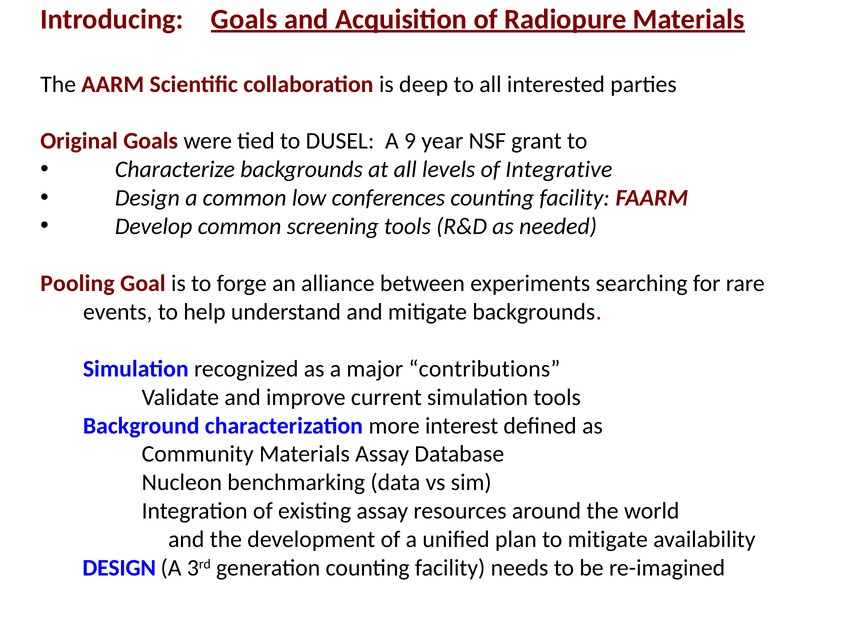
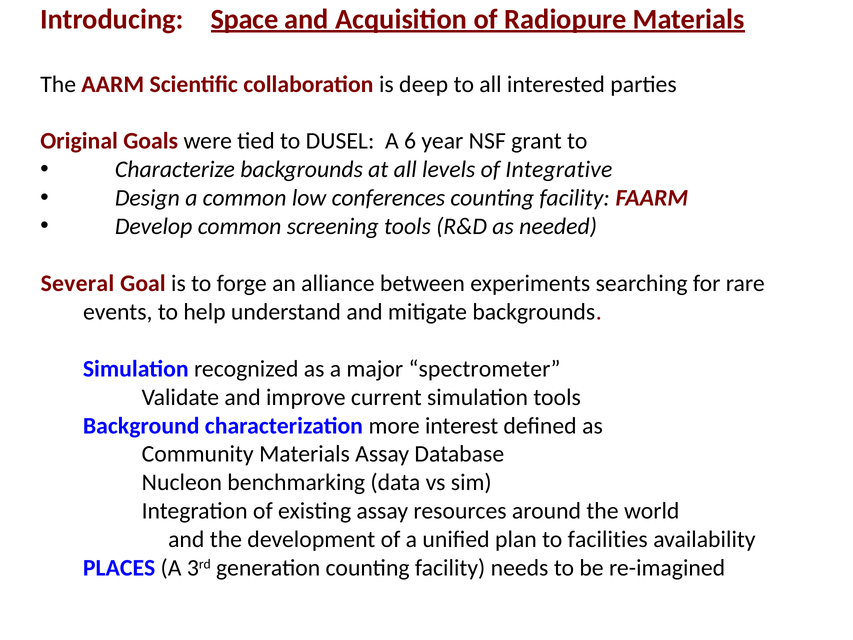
Introducing Goals: Goals -> Space (244, 19)
9: 9 -> 6 (410, 141)
Pooling: Pooling -> Several (77, 283)
contributions: contributions -> spectrometer (485, 369)
to mitigate: mitigate -> facilities (608, 539)
DESIGN: DESIGN -> PLACES (119, 568)
